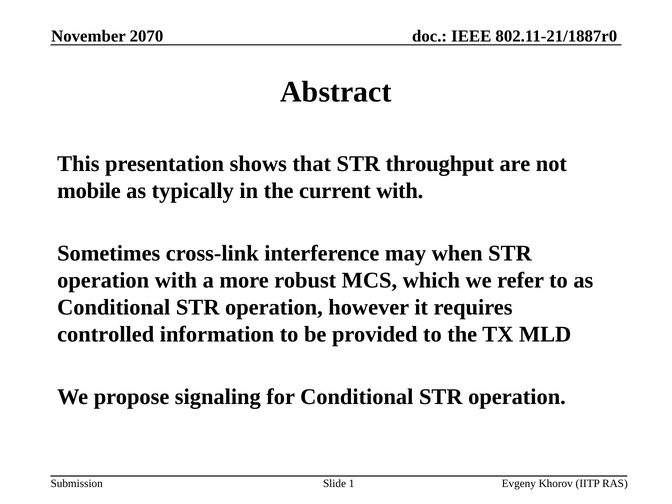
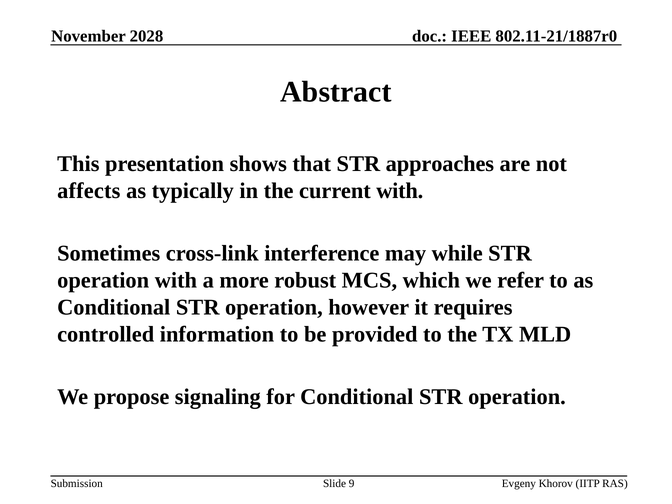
2070: 2070 -> 2028 (146, 36)
throughput: throughput -> approaches (440, 164)
mobile: mobile -> affects (89, 191)
when: when -> while (457, 254)
1: 1 -> 9 (352, 483)
